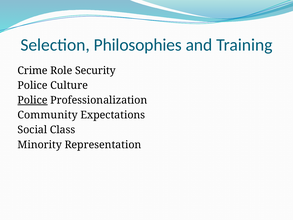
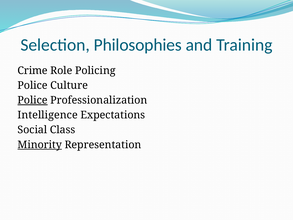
Security: Security -> Policing (95, 71)
Community: Community -> Intelligence (48, 115)
Minority underline: none -> present (40, 145)
